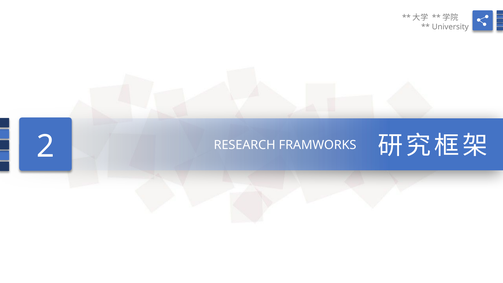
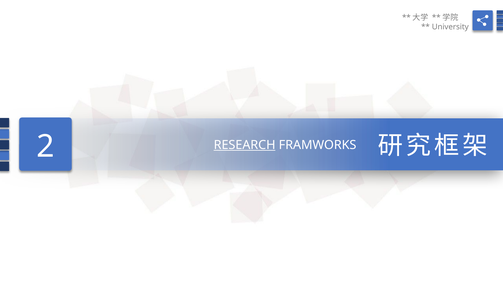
RESEARCH underline: none -> present (245, 145)
